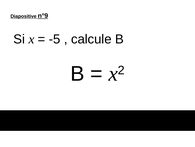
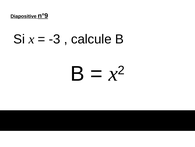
-5: -5 -> -3 (55, 39)
